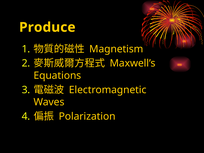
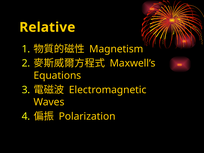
Produce: Produce -> Relative (47, 27)
